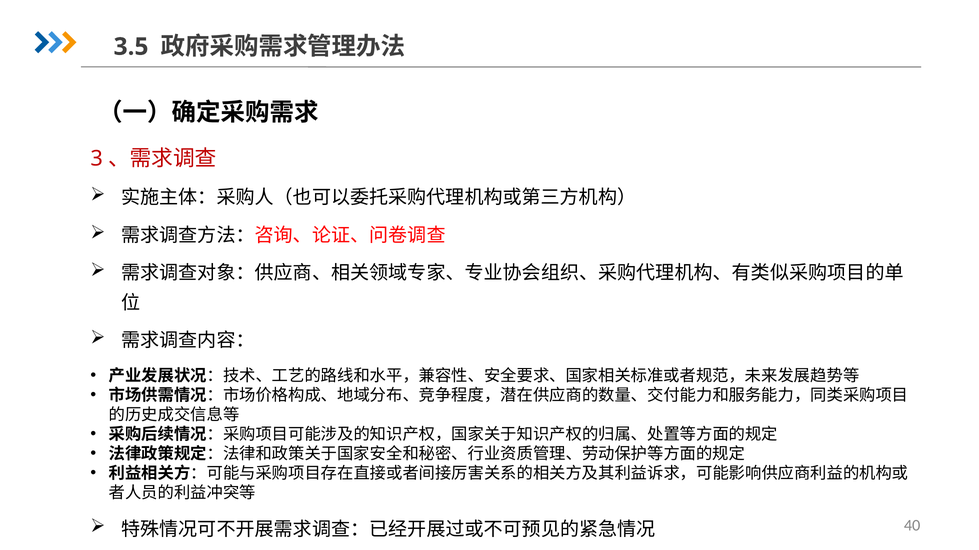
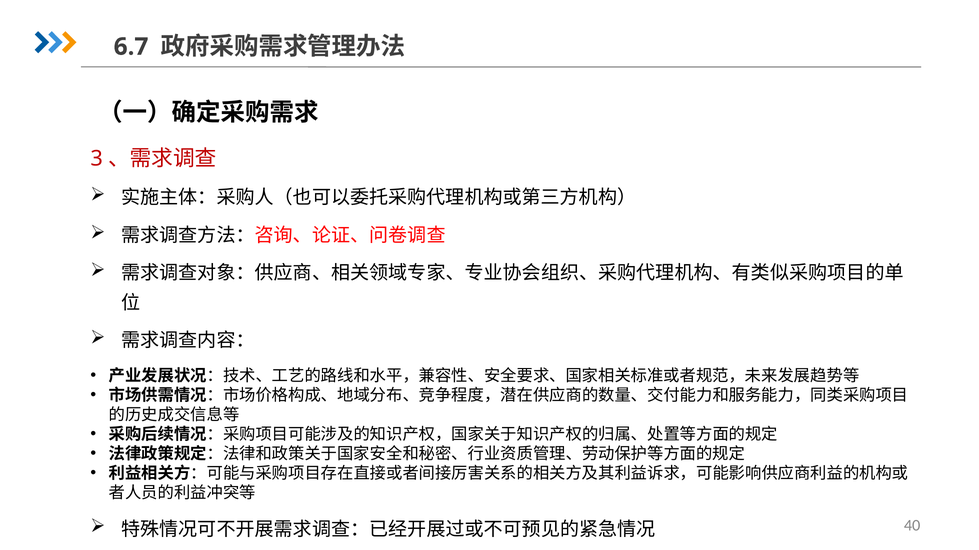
3.5: 3.5 -> 6.7 (131, 47)
